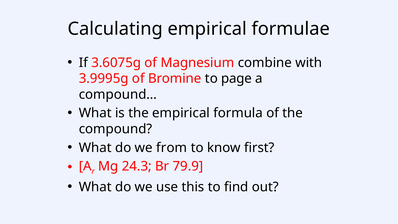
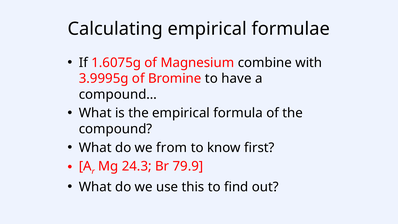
3.6075g: 3.6075g -> 1.6075g (116, 63)
page: page -> have (236, 79)
